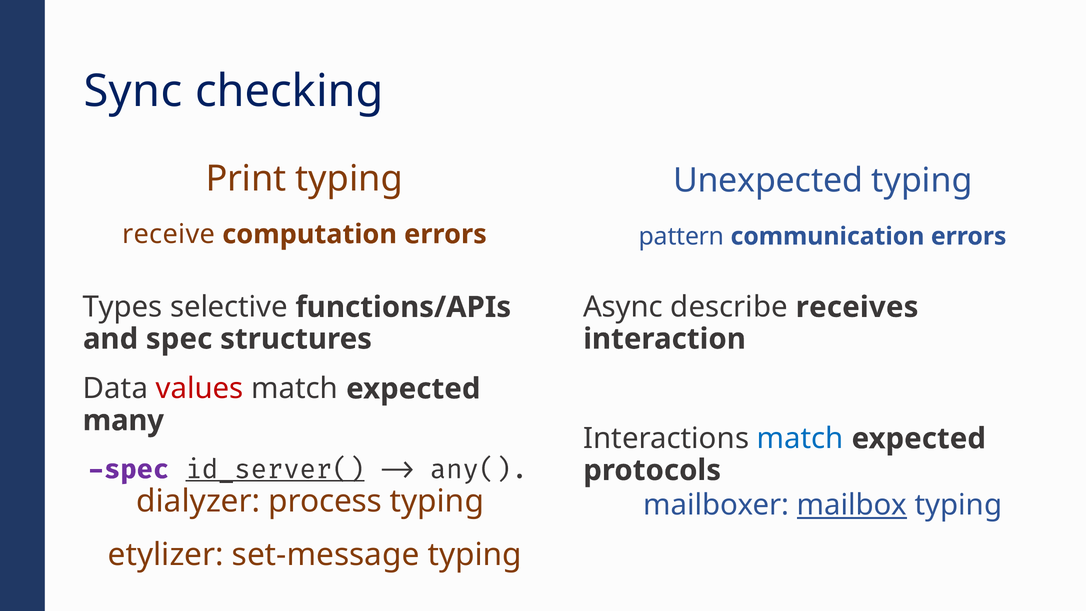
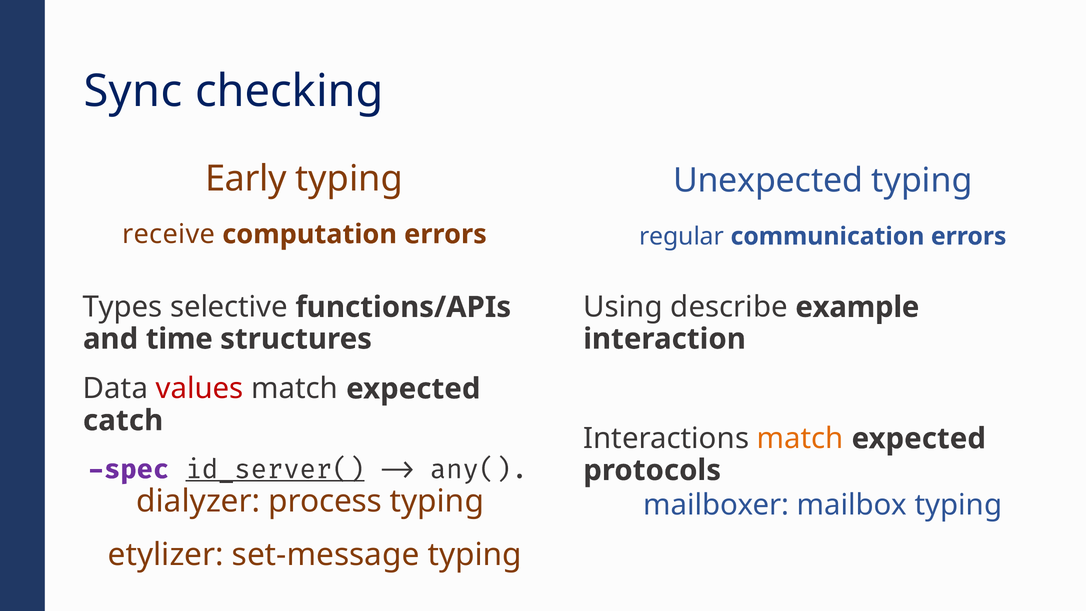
Print: Print -> Early (246, 179)
pattern: pattern -> regular (682, 236)
Async: Async -> Using (623, 307)
receives: receives -> example (857, 307)
and spec: spec -> time (179, 339)
many: many -> catch (123, 420)
match colour: blue -> orange (800, 439)
mailbox underline: present -> none (852, 505)
